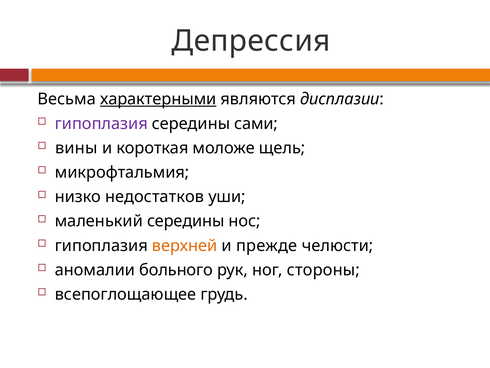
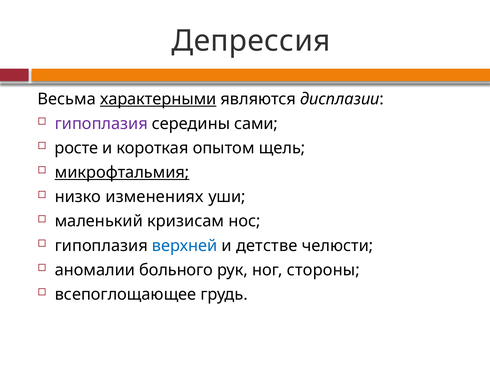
вины: вины -> росте (76, 148)
моложе: моложе -> опытом (224, 148)
микрофтальмия underline: none -> present (122, 172)
недостатков: недостатков -> изменениях (155, 197)
маленький середины: середины -> кризисам (186, 221)
верхней colour: orange -> blue (185, 245)
прежде: прежде -> детстве (267, 245)
